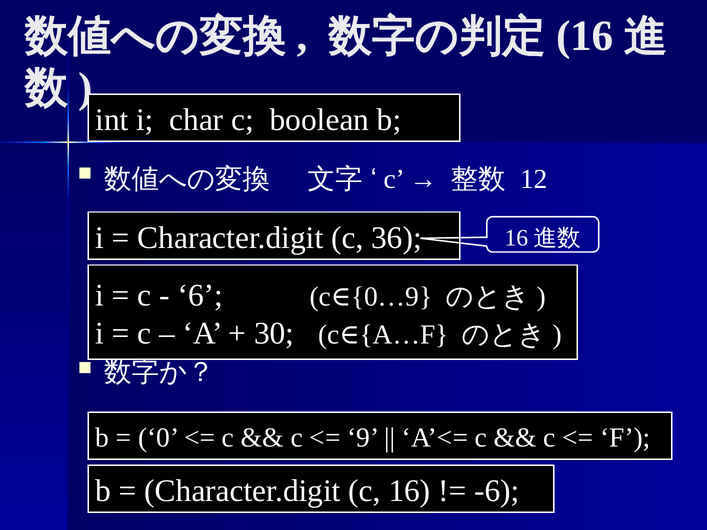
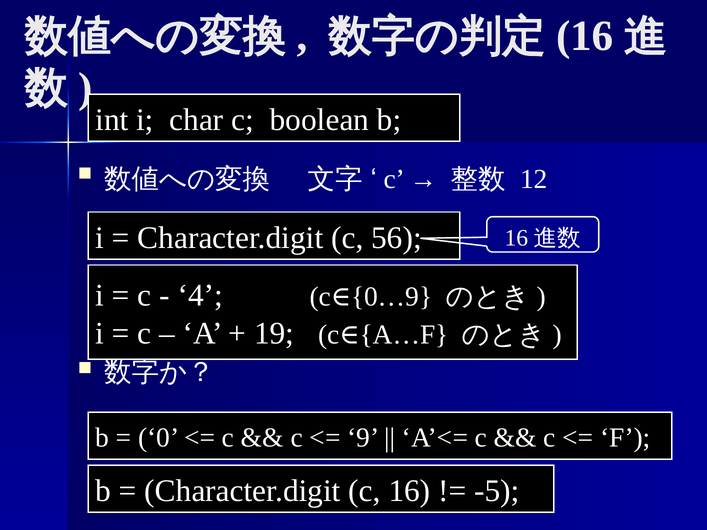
36: 36 -> 56 (397, 238)
6: 6 -> 4 (200, 296)
30: 30 -> 19 (274, 333)
-6: -6 -> -5 (497, 491)
